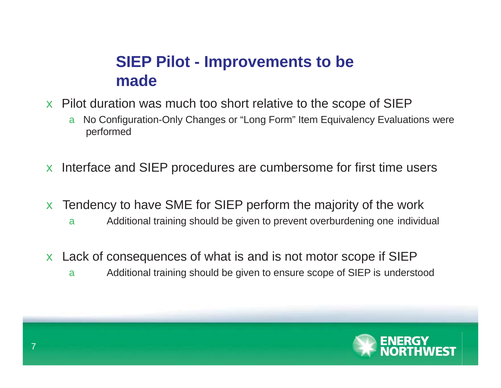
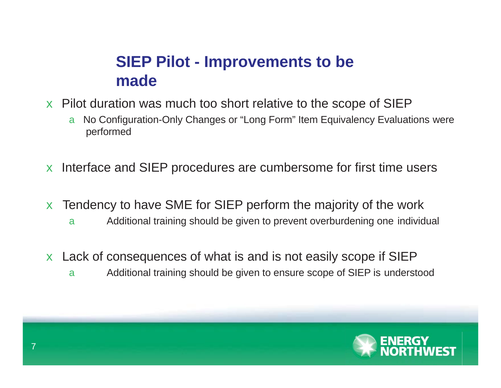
motor: motor -> easily (322, 256)
